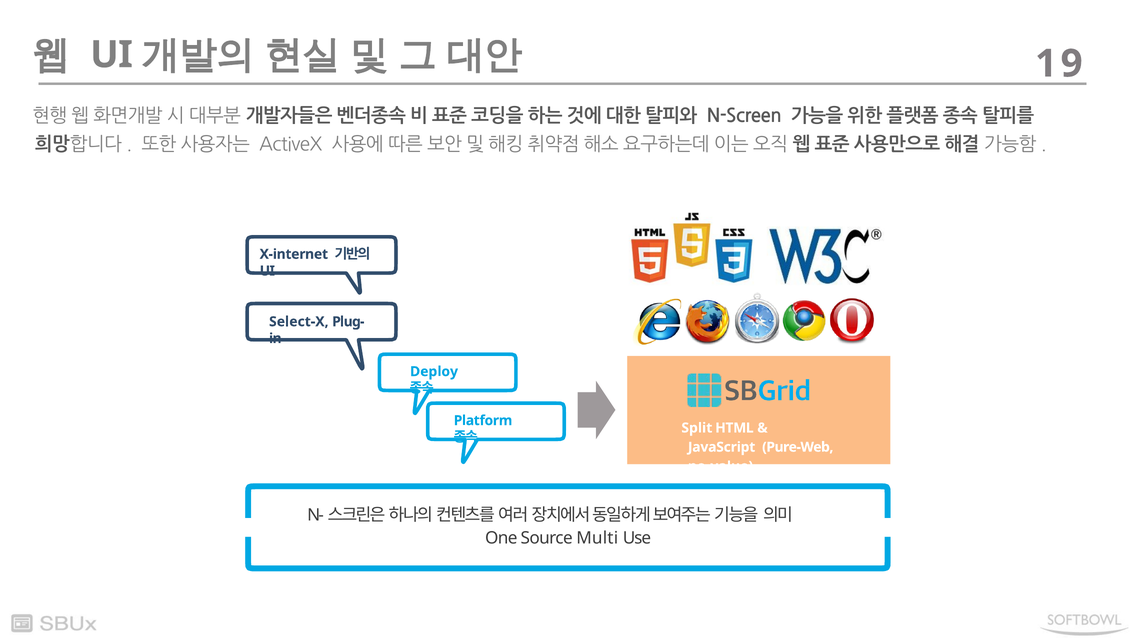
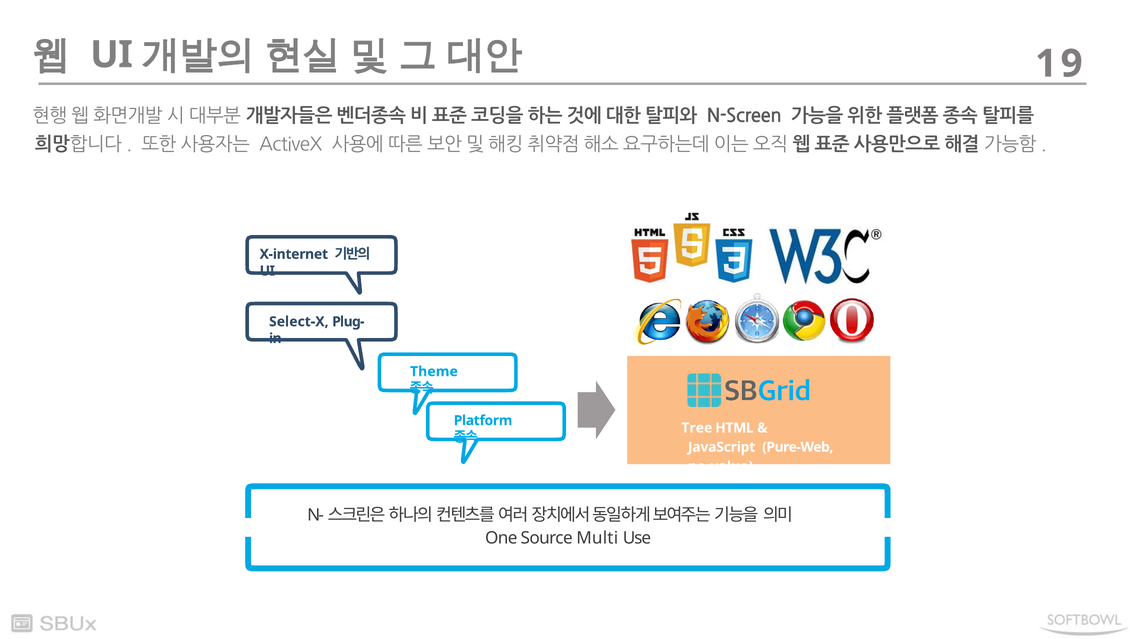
Deploy: Deploy -> Theme (434, 372)
Split: Split -> Tree (697, 428)
